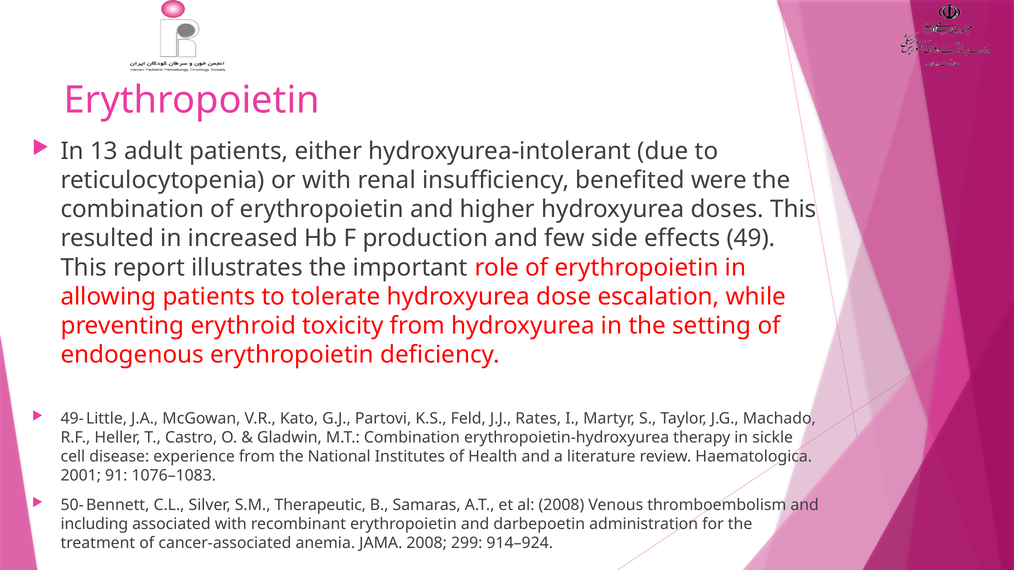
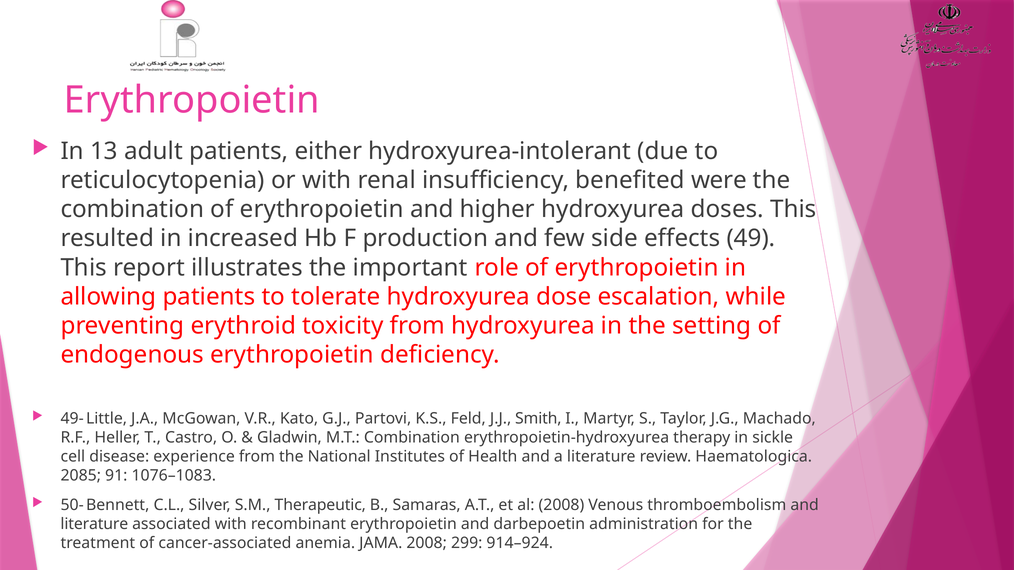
Rates: Rates -> Smith (538, 419)
2001: 2001 -> 2085 (81, 476)
including: including -> literature (94, 524)
